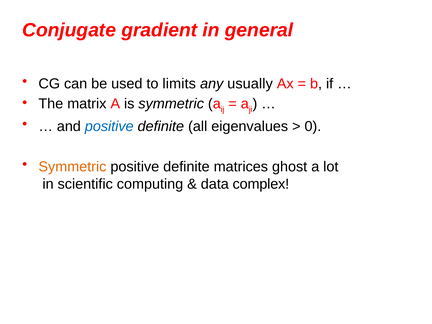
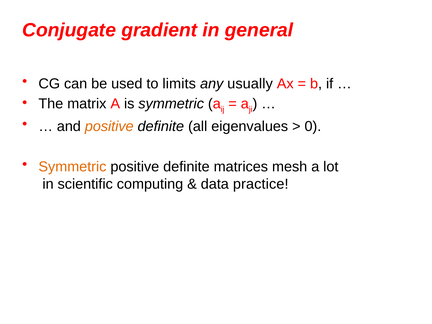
positive colour: blue -> orange (109, 126)
ghost: ghost -> mesh (290, 167)
complex: complex -> practice (261, 184)
